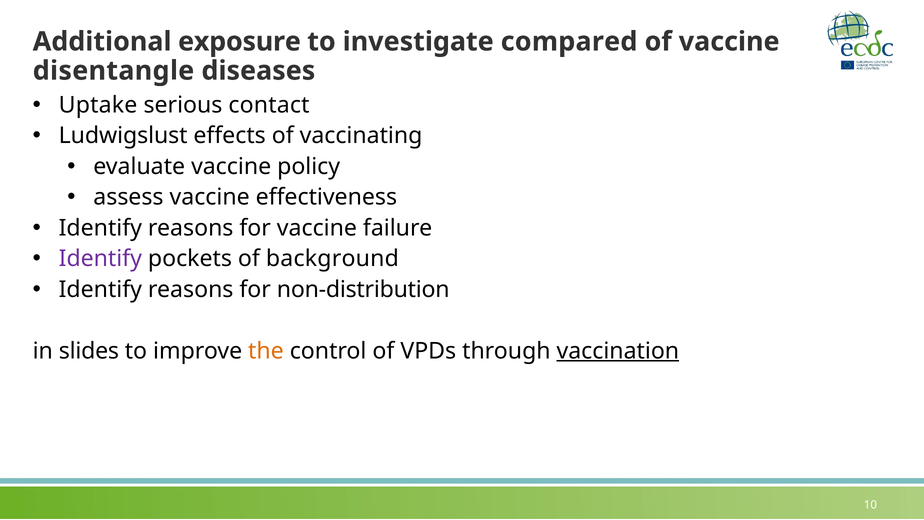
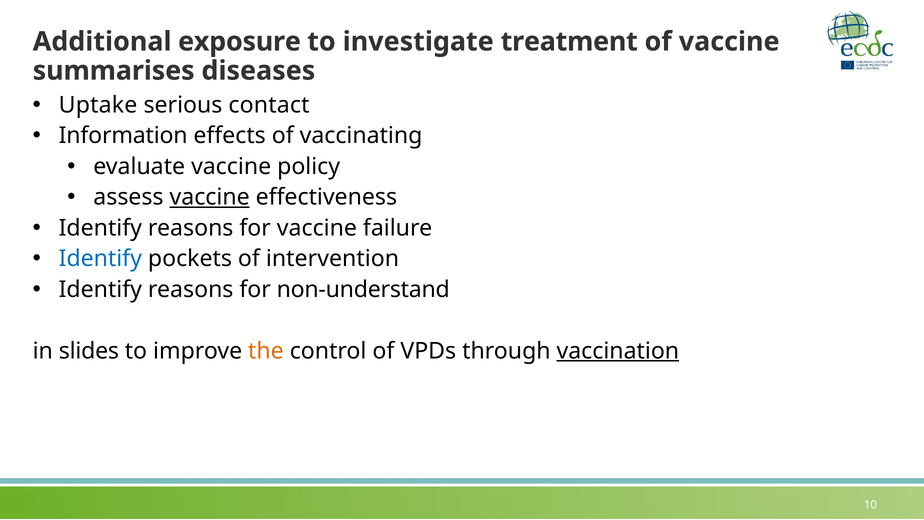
compared: compared -> treatment (569, 42)
disentangle: disentangle -> summarises (114, 71)
Ludwigslust: Ludwigslust -> Information (123, 136)
vaccine underline: none -> present (210, 197)
Identify colour: purple -> blue (100, 259)
background: background -> intervention (333, 259)
non-distribution: non-distribution -> non-understand (363, 289)
